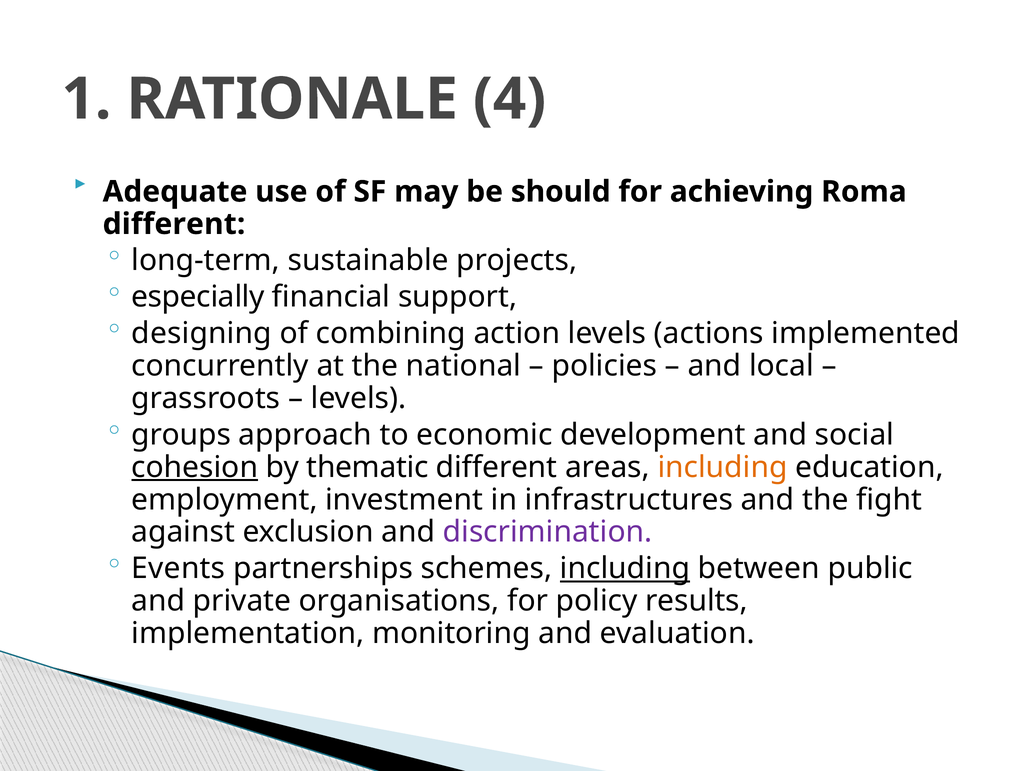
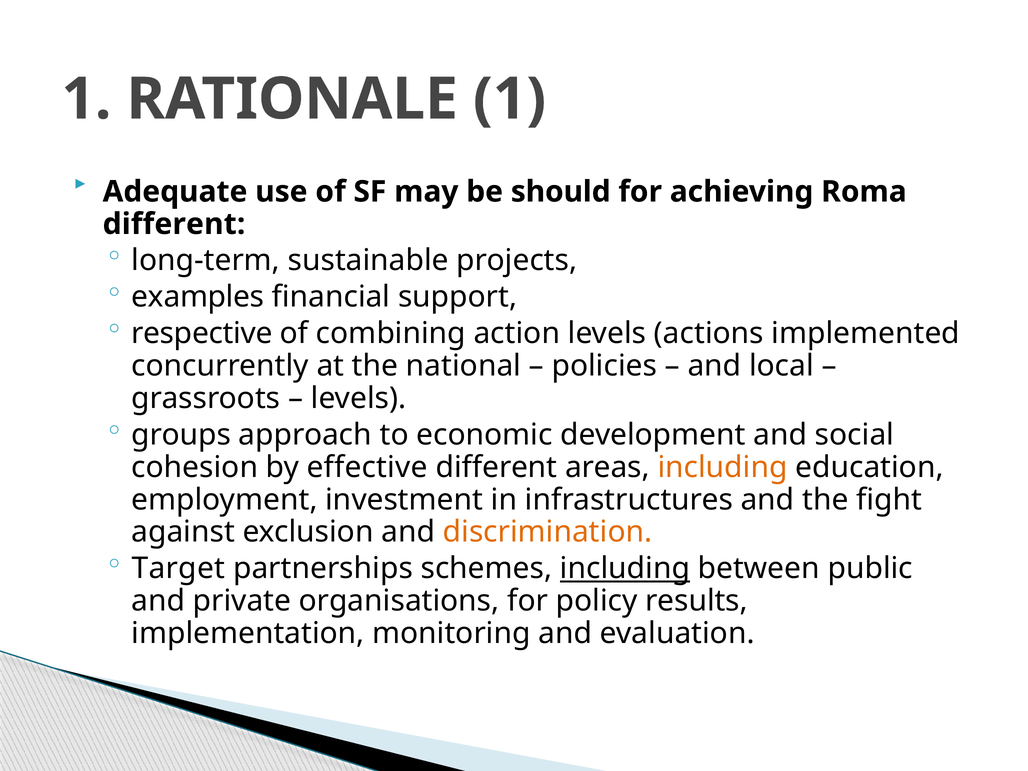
RATIONALE 4: 4 -> 1 (510, 99)
especially: especially -> examples (198, 297)
designing: designing -> respective (202, 334)
cohesion underline: present -> none (195, 467)
thematic: thematic -> effective (367, 467)
discrimination colour: purple -> orange (548, 532)
Events: Events -> Target (178, 568)
